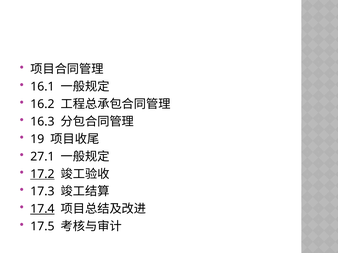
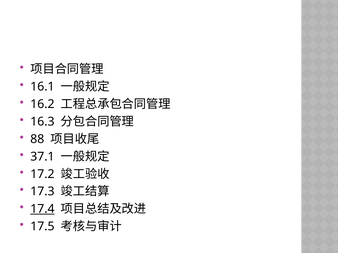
19: 19 -> 88 (37, 139)
27.1: 27.1 -> 37.1 (42, 157)
17.2 underline: present -> none (42, 174)
